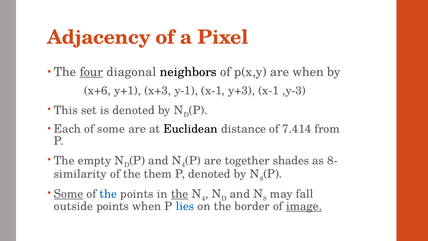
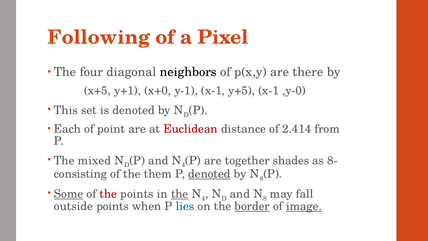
Adjacency: Adjacency -> Following (99, 37)
four underline: present -> none (91, 72)
are when: when -> there (308, 72)
x+6: x+6 -> x+5 (97, 91)
x+3: x+3 -> x+0 (158, 91)
y+3: y+3 -> y+5 (242, 91)
,y-3: ,y-3 -> ,y-0 (294, 91)
of some: some -> point (111, 129)
Euclidean colour: black -> red (191, 129)
7.414: 7.414 -> 2.414 (297, 129)
empty: empty -> mixed (95, 160)
similarity: similarity -> consisting (80, 174)
denoted underline: none -> present (209, 174)
the colour: blue -> red (108, 194)
border underline: none -> present (252, 206)
